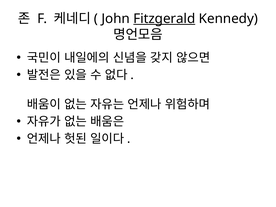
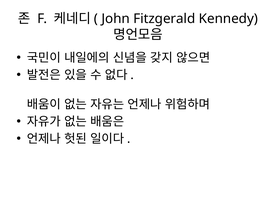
Fitzgerald underline: present -> none (164, 19)
